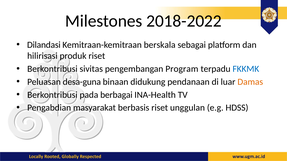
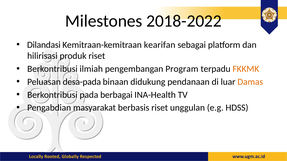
berskala: berskala -> kearifan (160, 45)
sivitas: sivitas -> ilmiah (91, 69)
FKKMK colour: blue -> orange (246, 69)
desa-guna: desa-guna -> desa-pada (82, 82)
